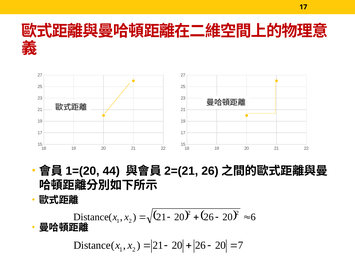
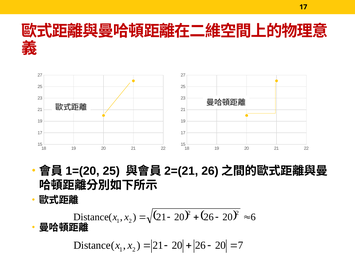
44: 44 -> 25 (111, 171)
